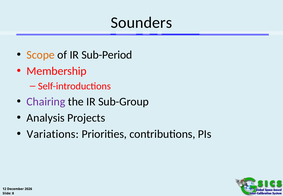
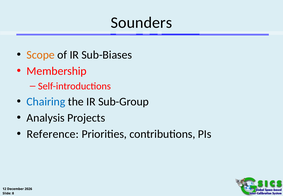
Sub-Period: Sub-Period -> Sub-Biases (107, 55)
Chairing colour: purple -> blue (46, 102)
Variations: Variations -> Reference (53, 134)
